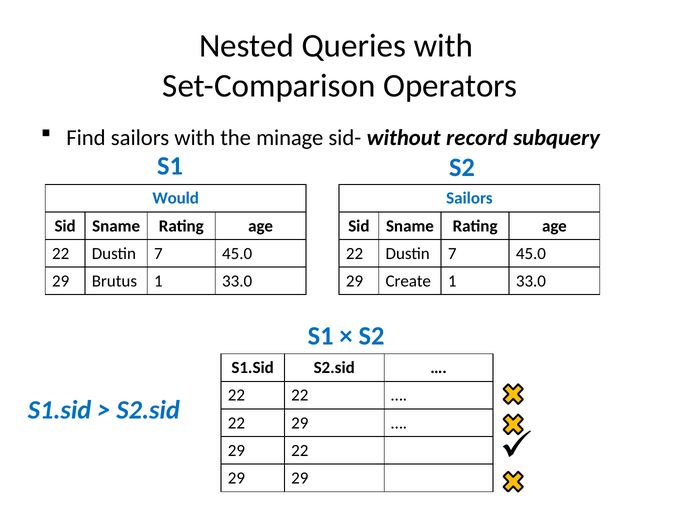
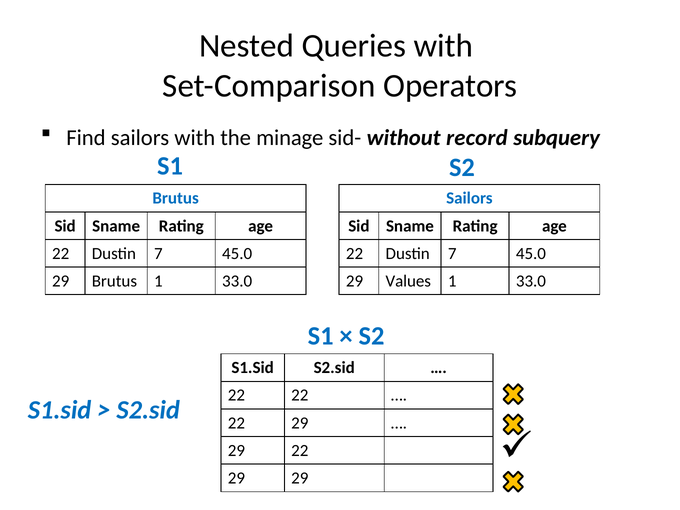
Would: Would -> Brutus (176, 198)
Create: Create -> Values (408, 281)
